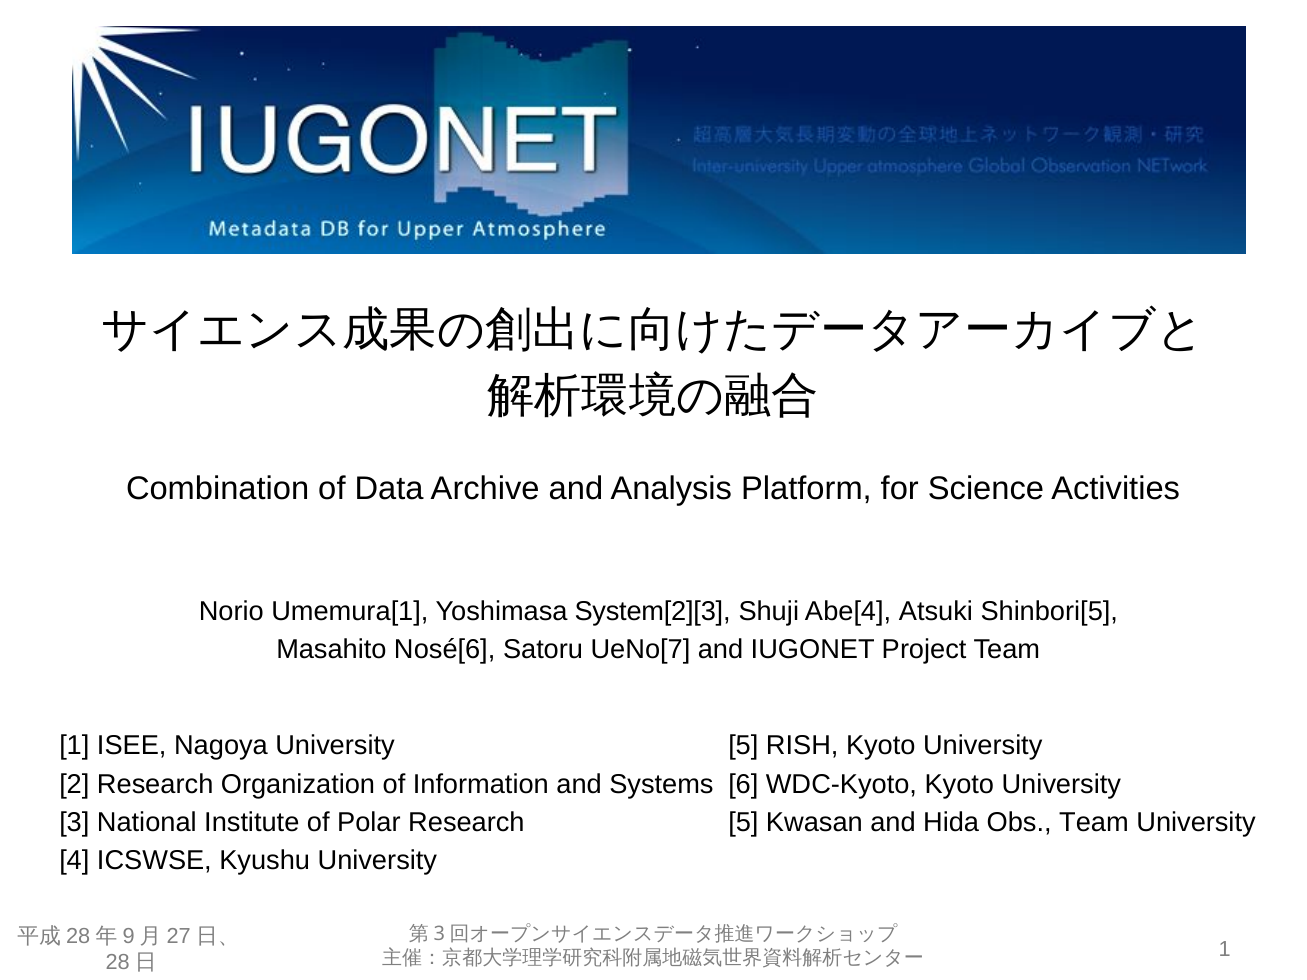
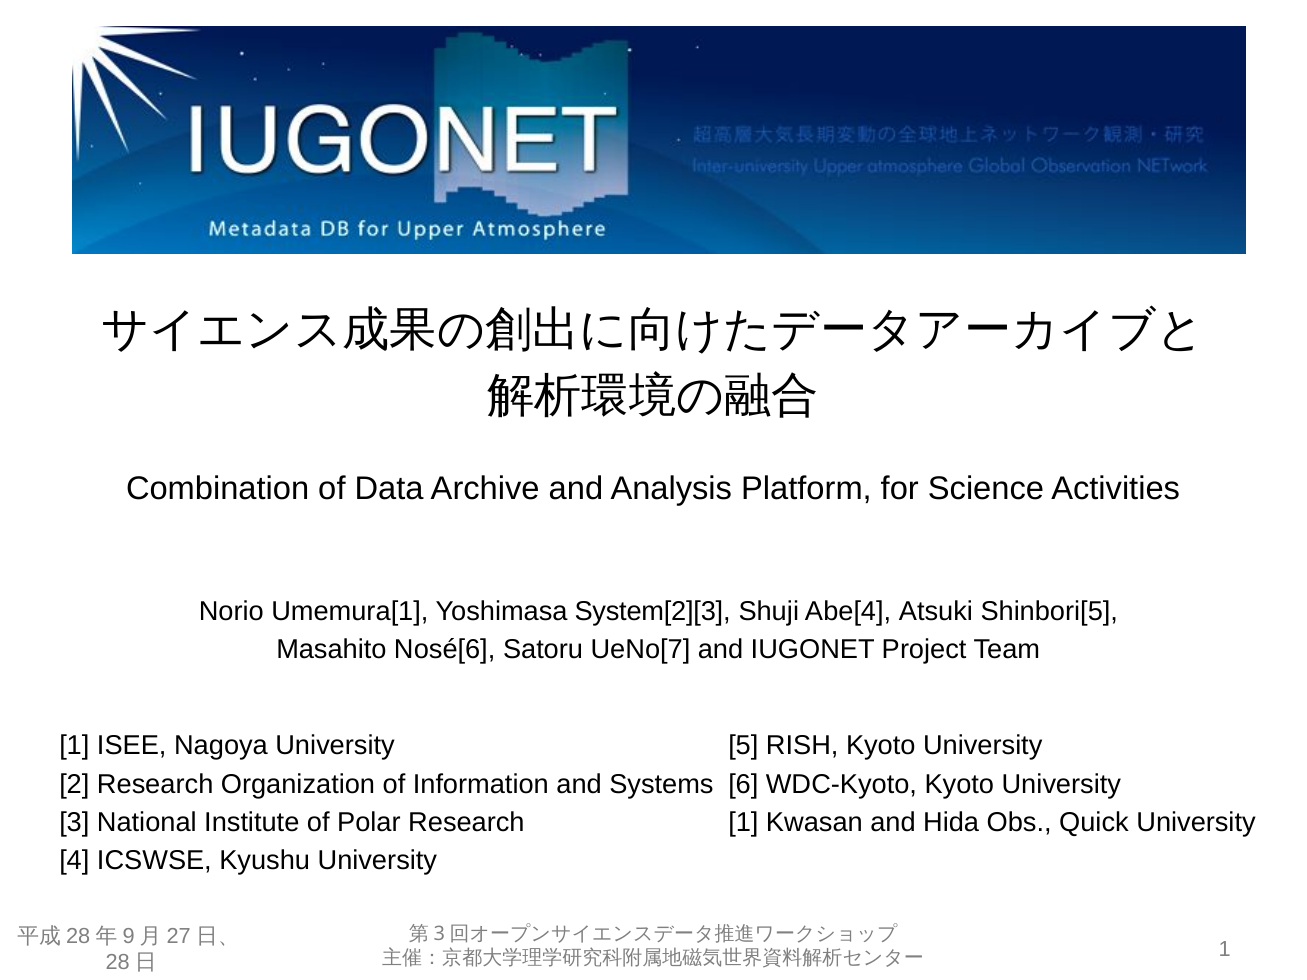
5: 5 -> 1 (743, 822)
Obs Team: Team -> Quick (1094, 822)
